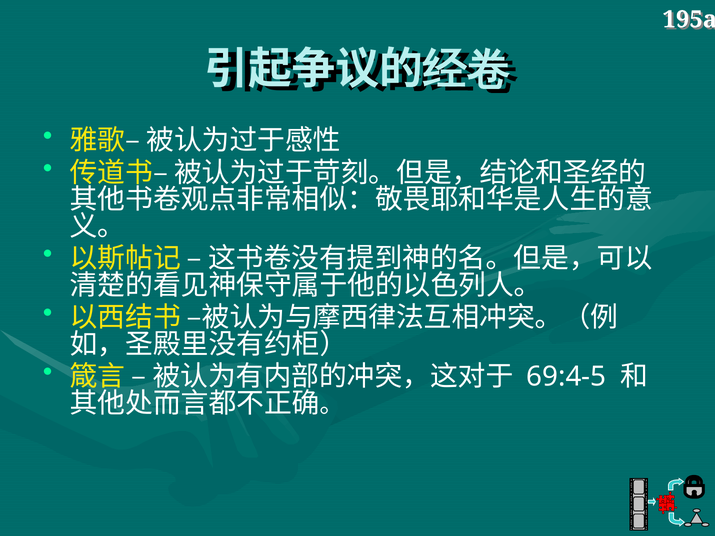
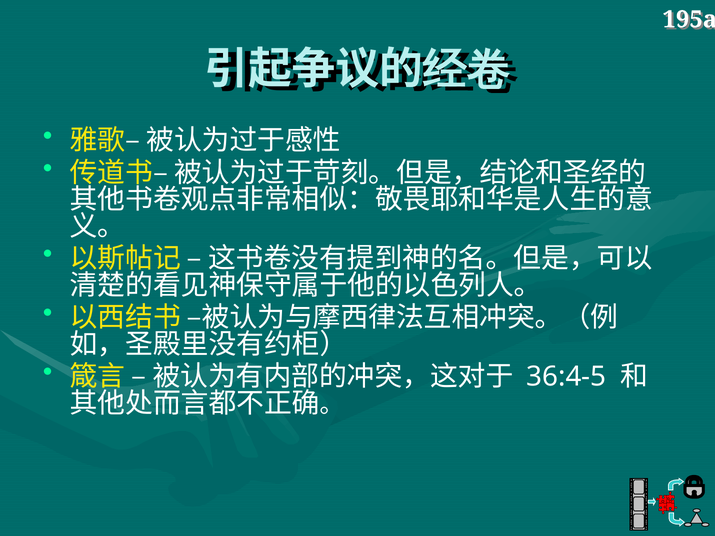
69:4-5: 69:4-5 -> 36:4-5 (566, 377)
